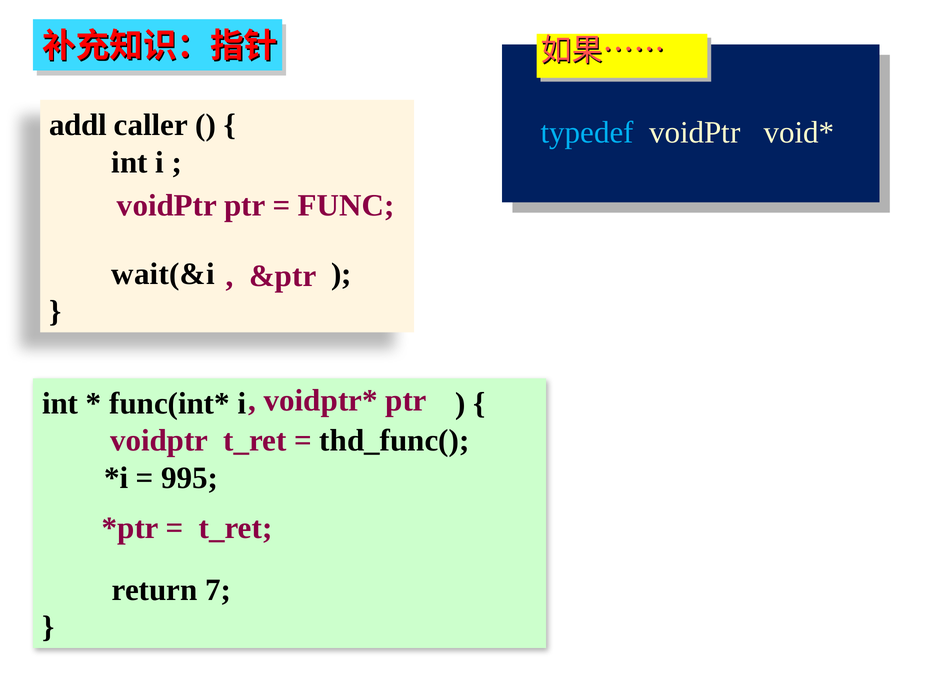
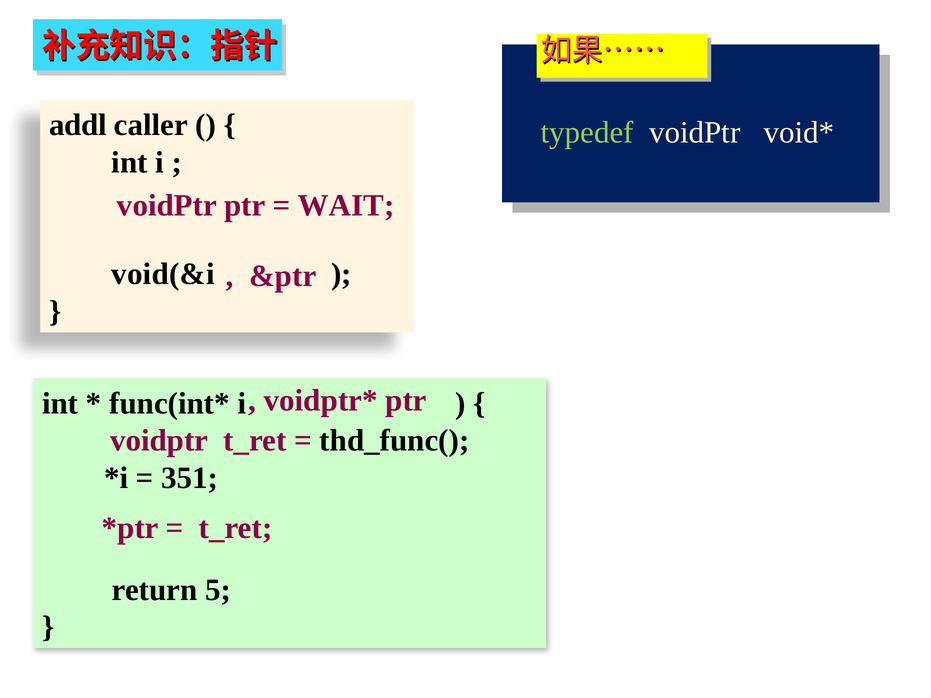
typedef colour: light blue -> light green (587, 133)
FUNC: FUNC -> WAIT (346, 206)
wait(&i: wait(&i -> void(&i (163, 274)
995: 995 -> 351 (190, 478)
7: 7 -> 5 (218, 590)
